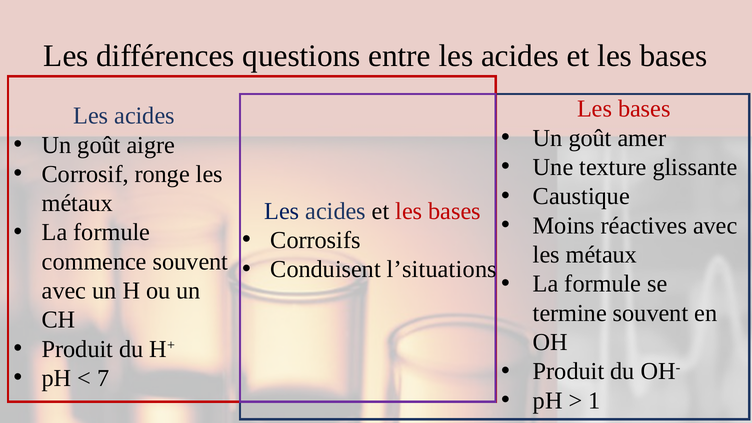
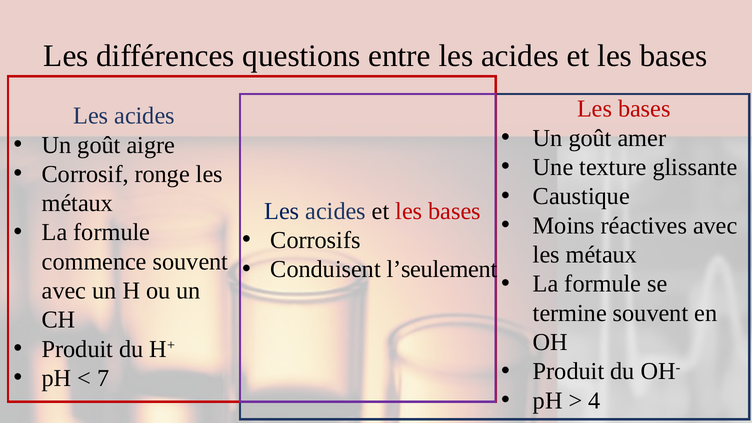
l’situations: l’situations -> l’seulement (442, 269)
1: 1 -> 4 (594, 401)
